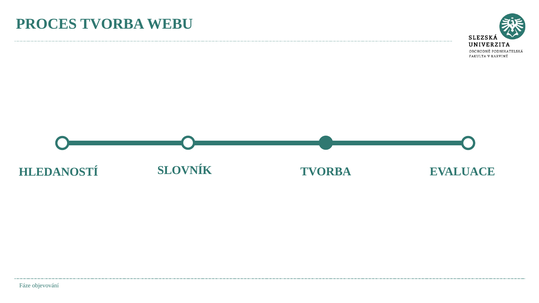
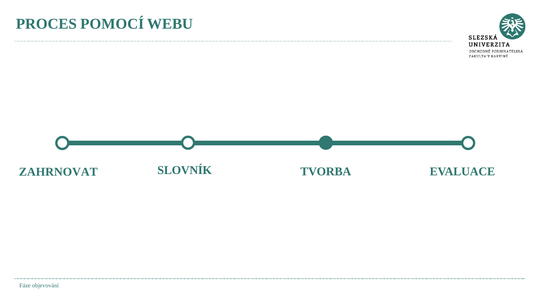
PROCES TVORBA: TVORBA -> POMOCÍ (112, 24)
HLEDANOSTÍ: HLEDANOSTÍ -> ZAHRNOVAT (58, 172)
